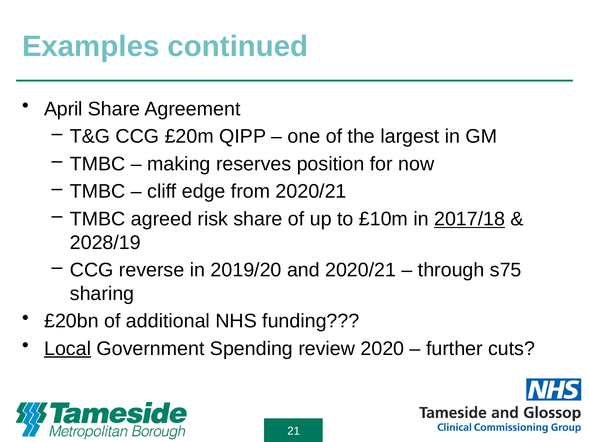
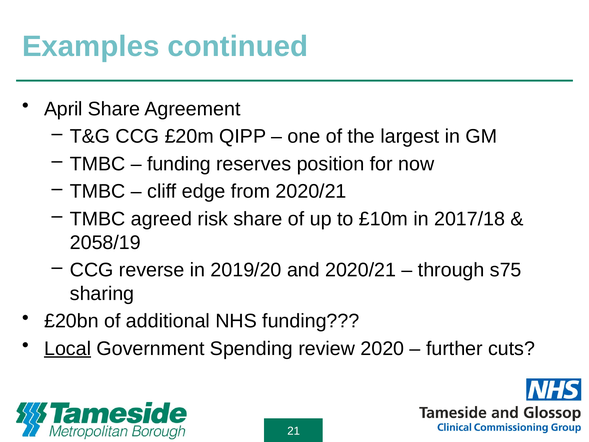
making: making -> funding (179, 164)
2017/18 underline: present -> none (470, 219)
2028/19: 2028/19 -> 2058/19 (105, 242)
